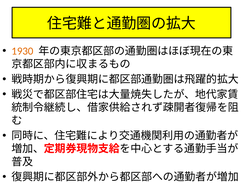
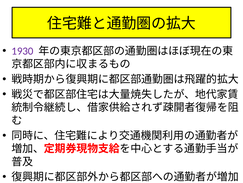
1930 colour: orange -> purple (22, 51)
